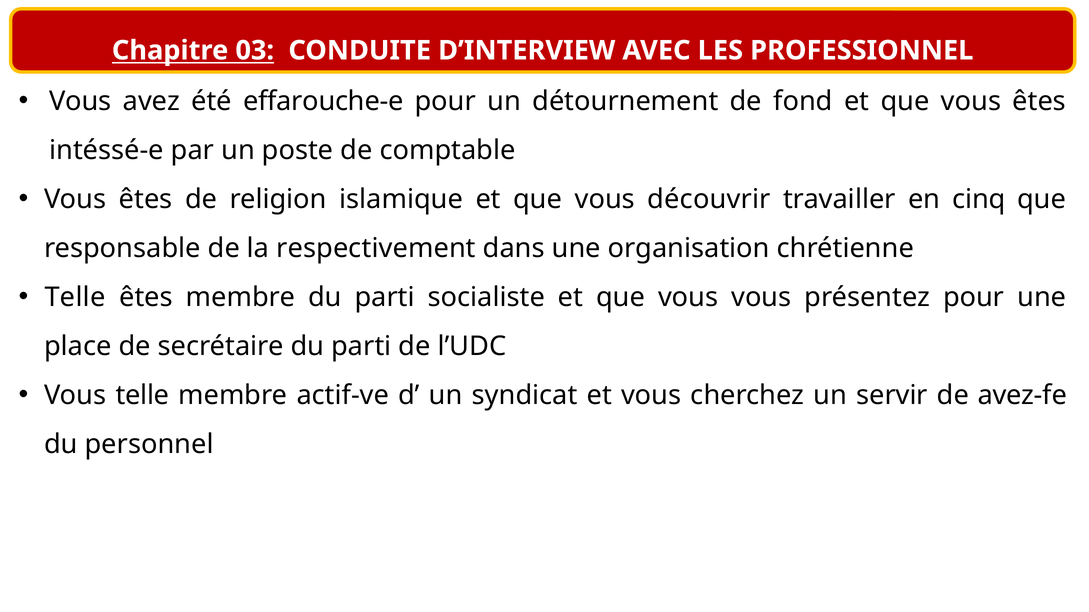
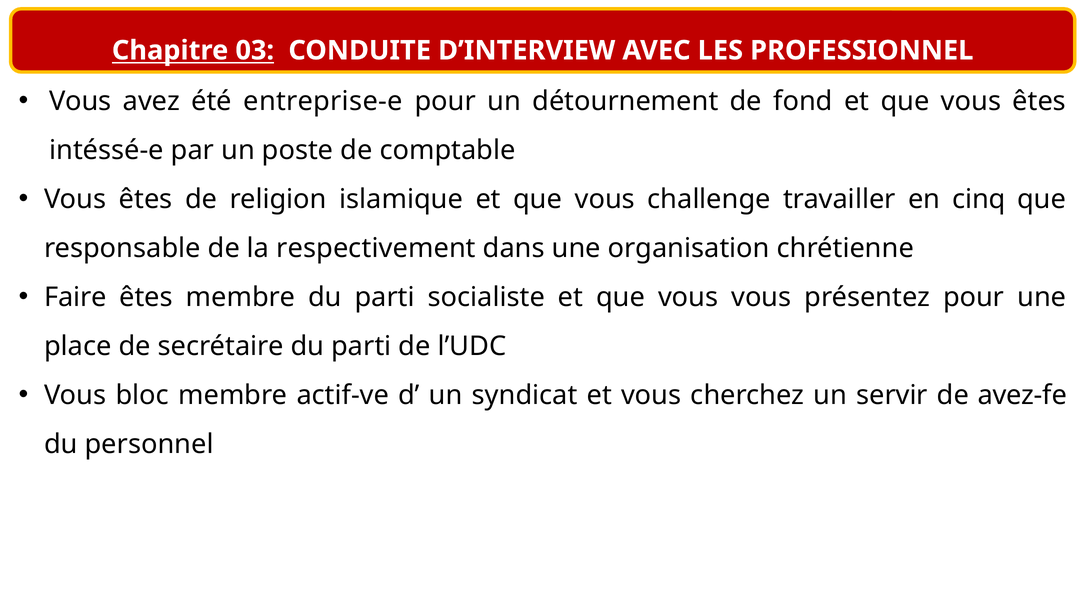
effarouche-e: effarouche-e -> entreprise-e (323, 102)
découvrir: découvrir -> challenge (709, 200)
Telle: Telle -> Faire (75, 298)
Vous telle: telle -> bloc (142, 396)
